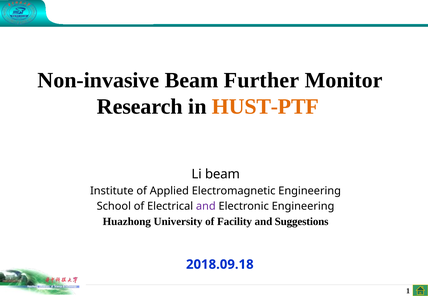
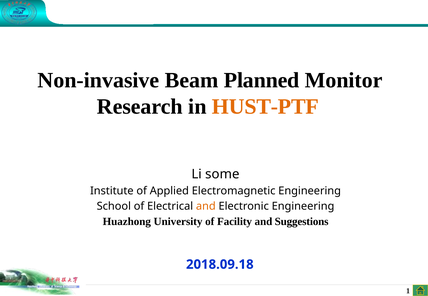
Further: Further -> Planned (262, 80)
Li beam: beam -> some (222, 174)
and colour: purple -> orange (206, 206)
